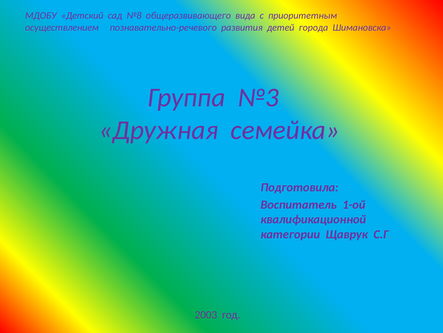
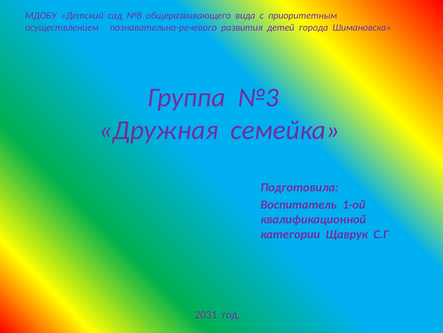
2003: 2003 -> 2031 (206, 314)
